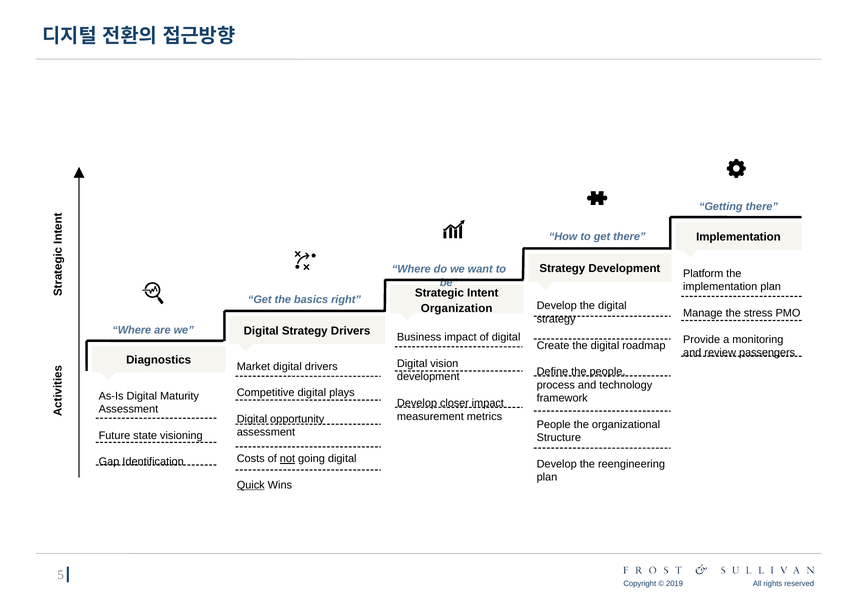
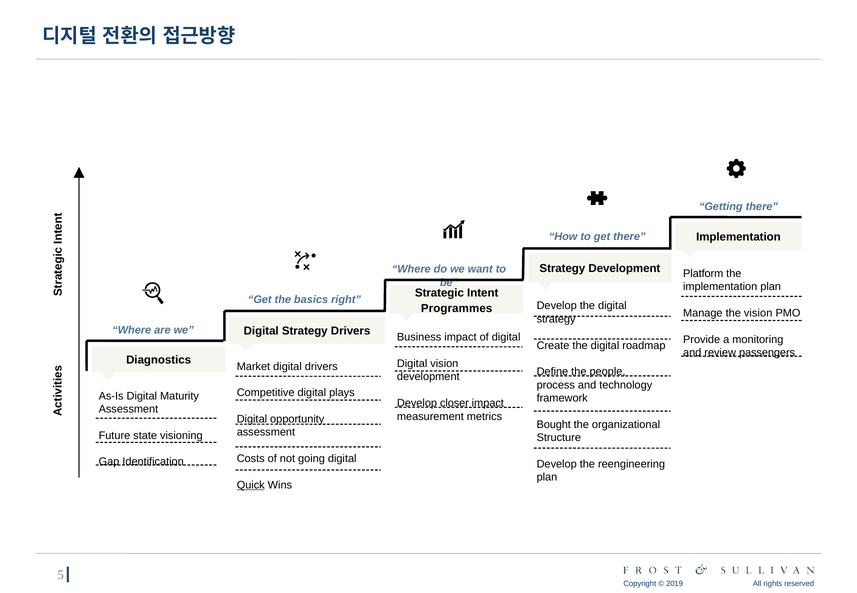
Organization: Organization -> Programmes (457, 309)
the stress: stress -> vision (758, 313)
People: People -> Bought (554, 425)
not underline: present -> none (287, 459)
